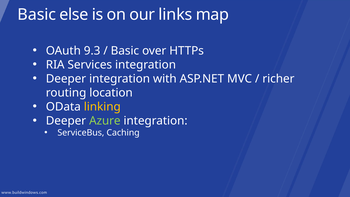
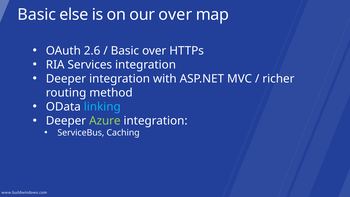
our links: links -> over (175, 14)
9.3: 9.3 -> 2.6 (92, 51)
location: location -> method (111, 93)
linking colour: yellow -> light blue (102, 107)
